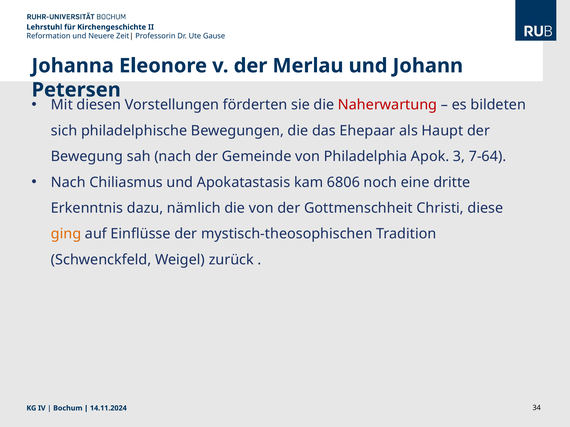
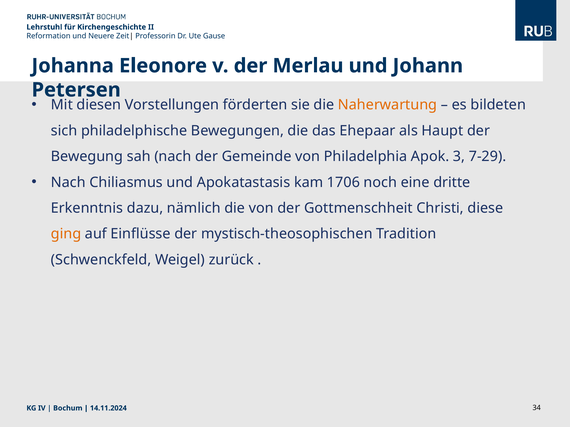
Naherwartung colour: red -> orange (388, 105)
7-64: 7-64 -> 7-29 (488, 157)
6806: 6806 -> 1706 (343, 183)
